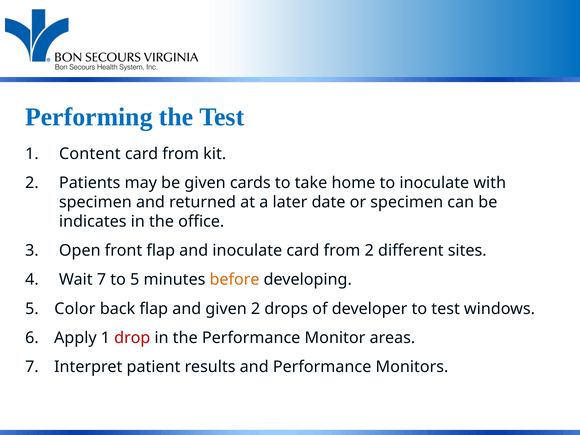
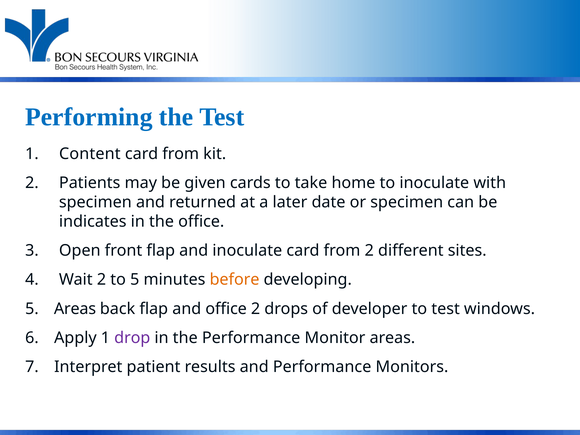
Wait 7: 7 -> 2 (101, 280)
5 Color: Color -> Areas (75, 309)
and given: given -> office (226, 309)
drop colour: red -> purple (132, 338)
